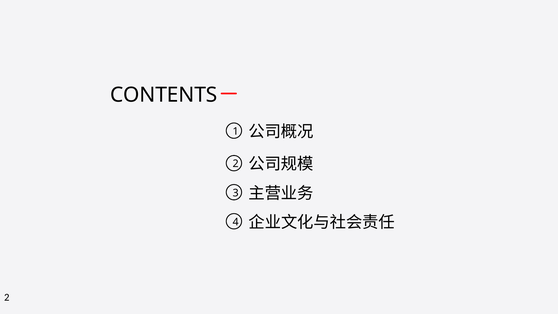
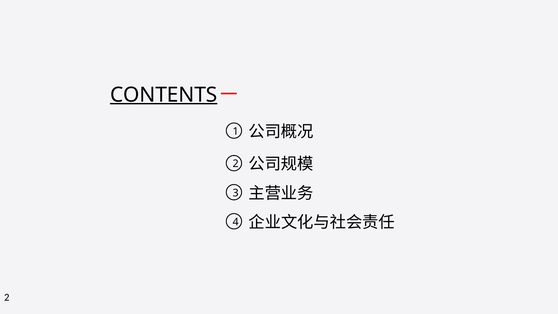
CONTENTS underline: none -> present (164, 95)
